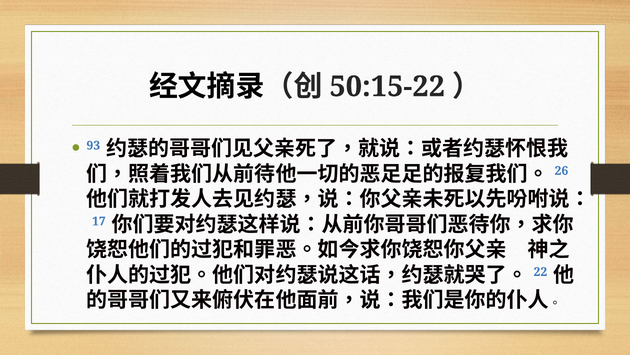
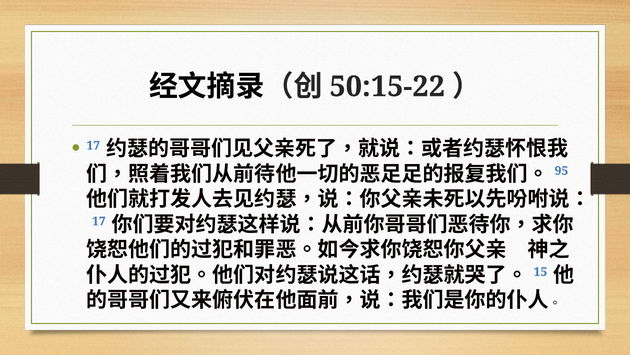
93: 93 -> 17 (93, 145)
26: 26 -> 95 (561, 171)
22: 22 -> 15 (540, 271)
